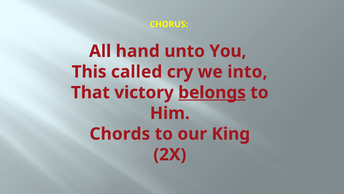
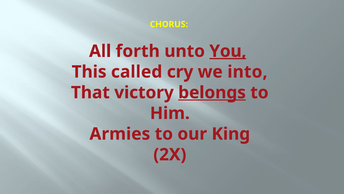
hand: hand -> forth (138, 51)
You underline: none -> present (228, 51)
Chords: Chords -> Armies (120, 134)
